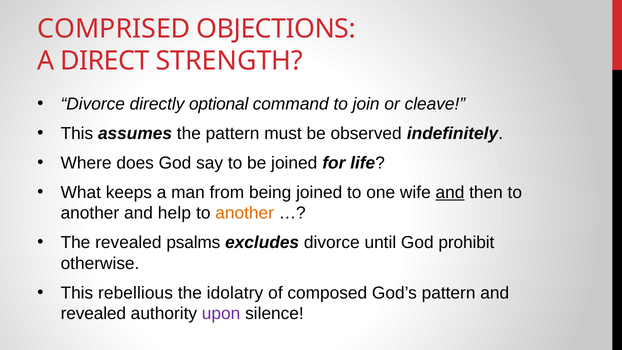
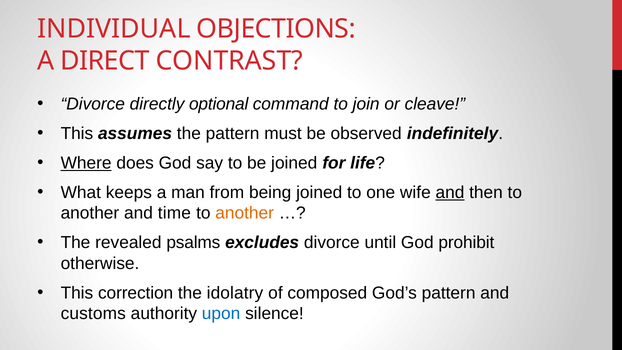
COMPRISED: COMPRISED -> INDIVIDUAL (114, 29)
STRENGTH: STRENGTH -> CONTRAST (229, 61)
Where underline: none -> present (86, 163)
help: help -> time (174, 213)
rebellious: rebellious -> correction (136, 293)
revealed: revealed -> customs (93, 313)
upon colour: purple -> blue (221, 313)
